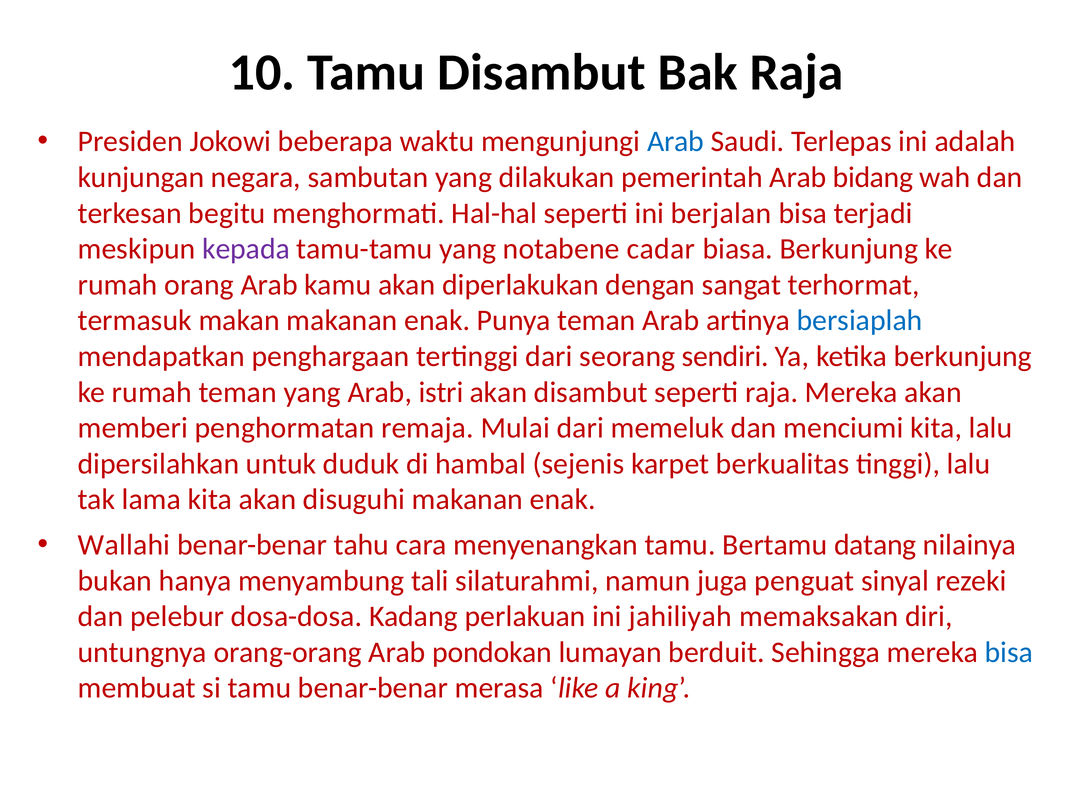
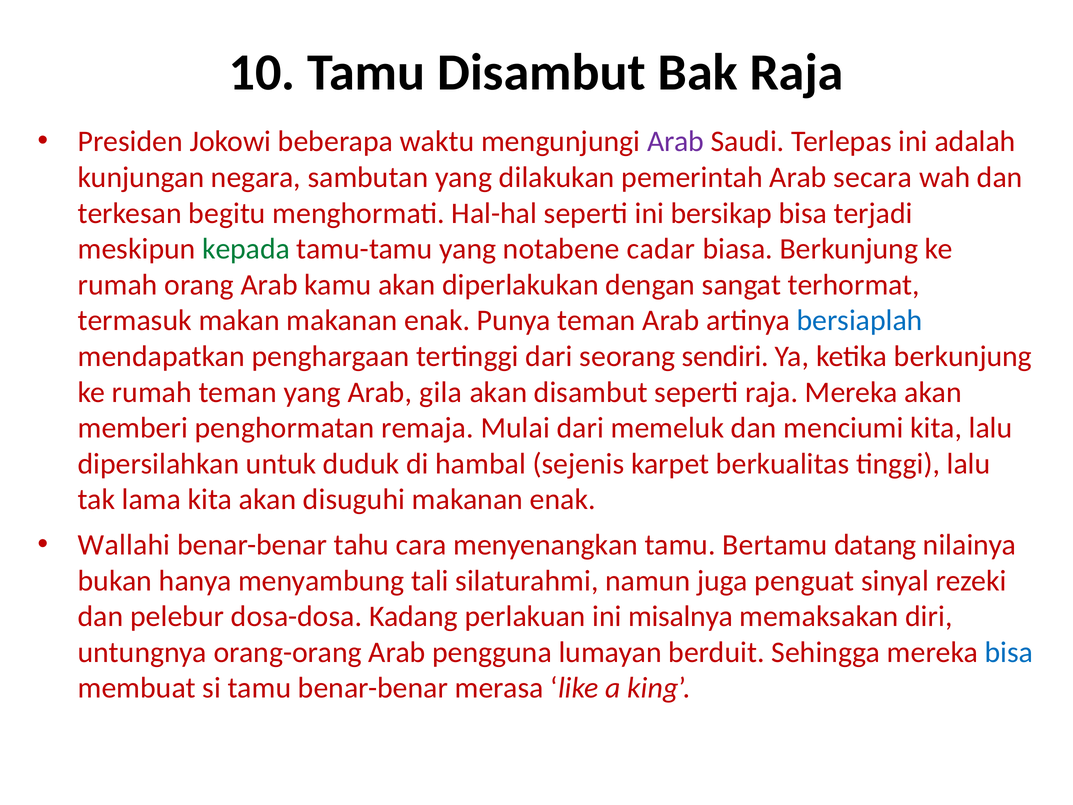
Arab colour: blue -> purple (676, 142)
bidang: bidang -> secara (873, 177)
berjalan: berjalan -> bersikap (721, 213)
kepada colour: purple -> green (246, 249)
istri: istri -> gila (441, 392)
jahiliyah: jahiliyah -> misalnya (681, 616)
pondokan: pondokan -> pengguna (492, 652)
